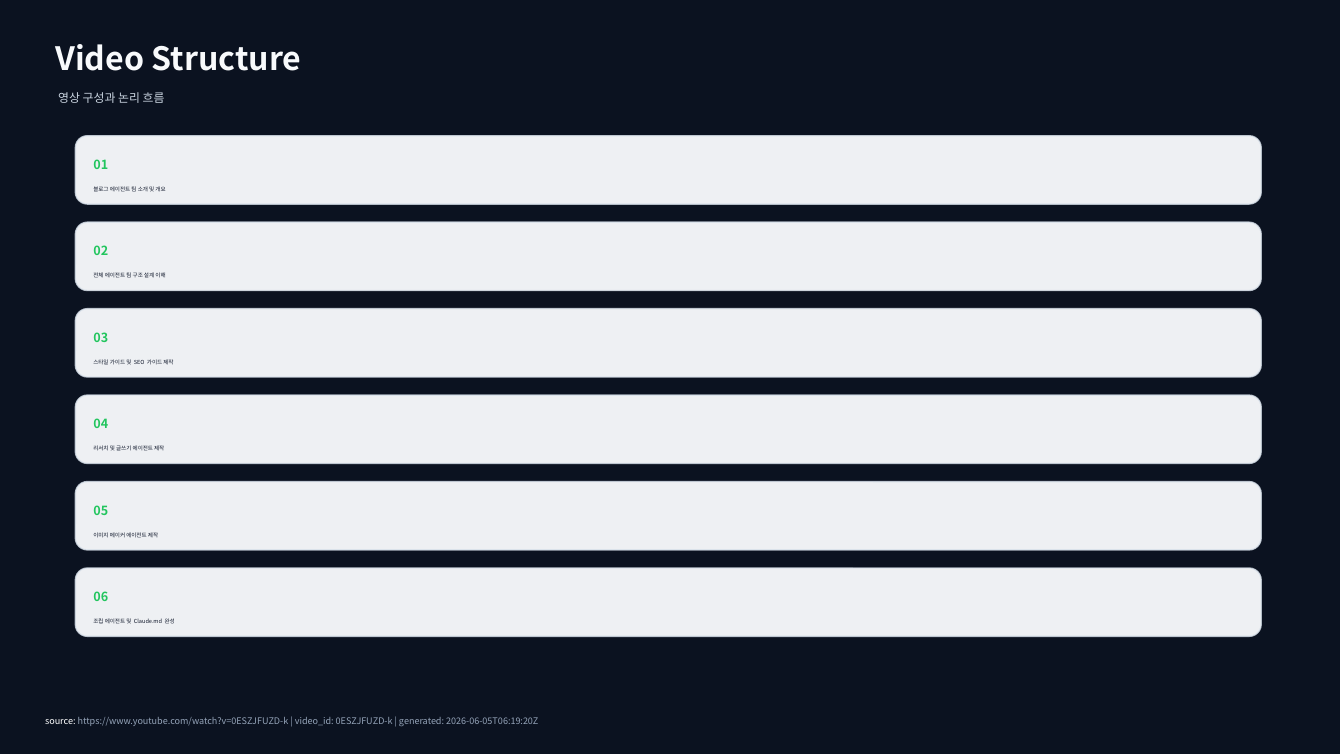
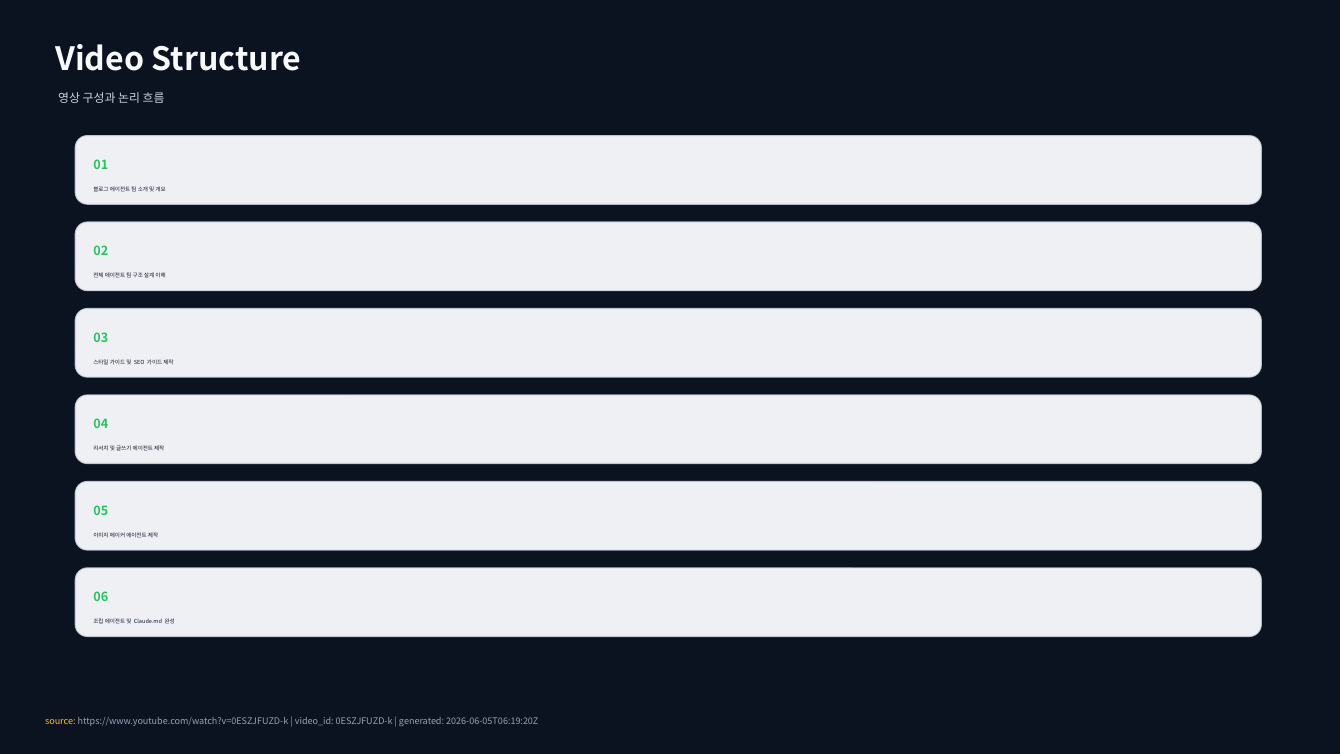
source colour: white -> yellow (60, 722)
